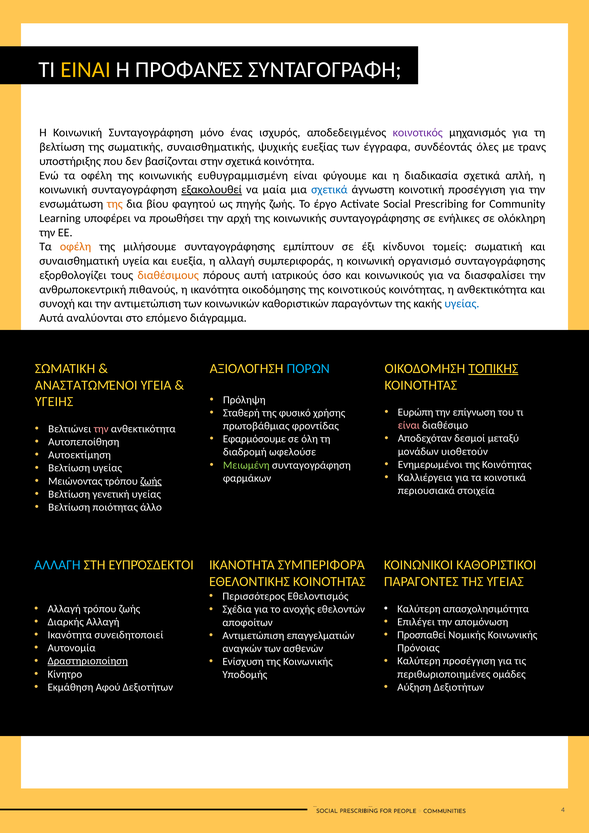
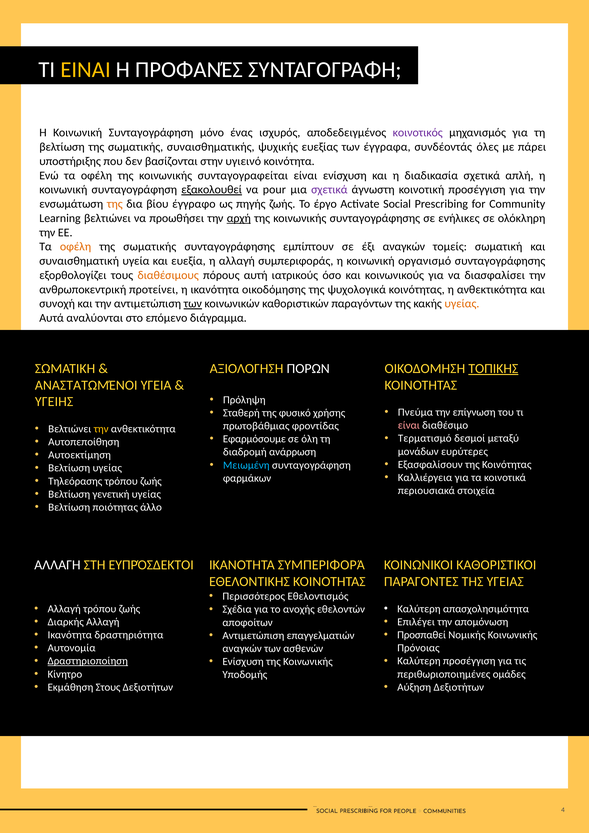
τρανς: τρανς -> πάρει (532, 147)
στην σχετικά: σχετικά -> υγιεινό (243, 161)
ευθυγραμμισμένη: ευθυγραμμισμένη -> συνταγογραφείται (243, 175)
είναι φύγουμε: φύγουμε -> ενίσχυση (345, 175)
μαία: μαία -> pour (274, 190)
σχετικά colour: blue -> purple (329, 190)
φαγητού: φαγητού -> έγγραφο (194, 204)
Learning υποφέρει: υποφέρει -> βελτιώνει (107, 218)
αρχή underline: none -> present (239, 218)
μιλήσουμε: μιλήσουμε -> σωματικής (150, 247)
έξι κίνδυνοι: κίνδυνοι -> αναγκών (404, 247)
πιθανούς: πιθανούς -> προτείνει (154, 289)
κοινοτικούς: κοινοτικούς -> ψυχολογικά (357, 289)
των underline: none -> present (193, 304)
υγείας colour: blue -> orange (462, 304)
ΠΟΡΩΝ colour: light blue -> white (308, 369)
Ευρώπη: Ευρώπη -> Πνεύμα (415, 412)
την colour: pink -> yellow (101, 429)
Αποδεχόταν: Αποδεχόταν -> Τερματισμό (425, 438)
υιοθετούν: υιοθετούν -> ευρύτερες (465, 451)
ωφελούσε: ωφελούσε -> ανάρρωση (293, 452)
Ενημερωμένοι: Ενημερωμένοι -> Εξασφαλίσουν (430, 465)
Μειωμένη colour: light green -> light blue (246, 465)
Μειώνοντας: Μειώνοντας -> Τηλεόρασης (75, 481)
ζωής underline: present -> none (151, 481)
ΑΛΛΑΓΗ colour: light blue -> white (57, 565)
συνειδητοποιεί: συνειδητοποιεί -> δραστηριότητα (129, 635)
Αφού: Αφού -> Στους (108, 687)
